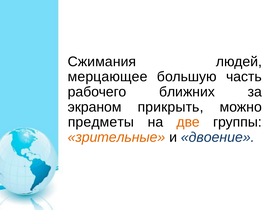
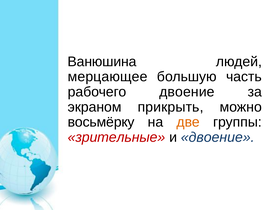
Сжимания: Сжимания -> Ванюшина (102, 62)
рабочего ближних: ближних -> двоение (187, 92)
предметы: предметы -> восьмёрку (101, 122)
зрительные colour: orange -> red (116, 137)
